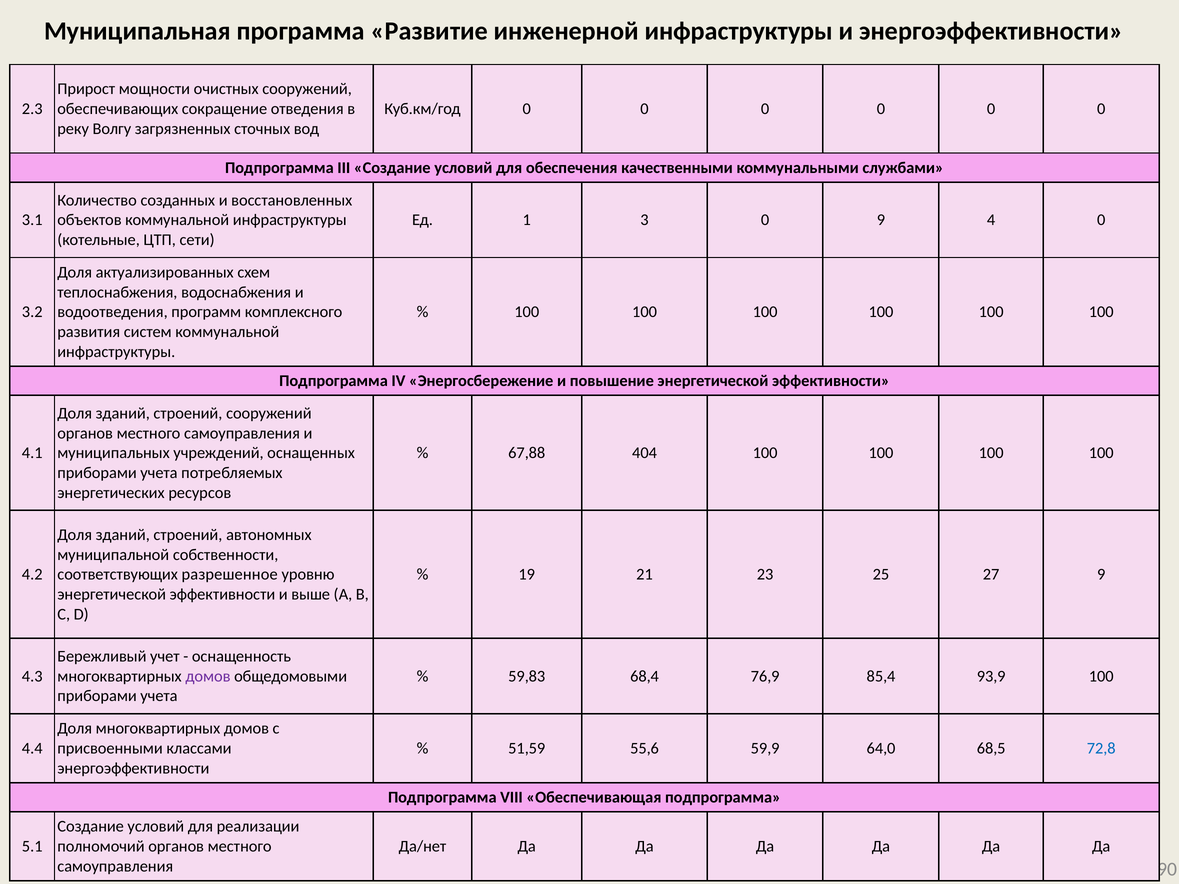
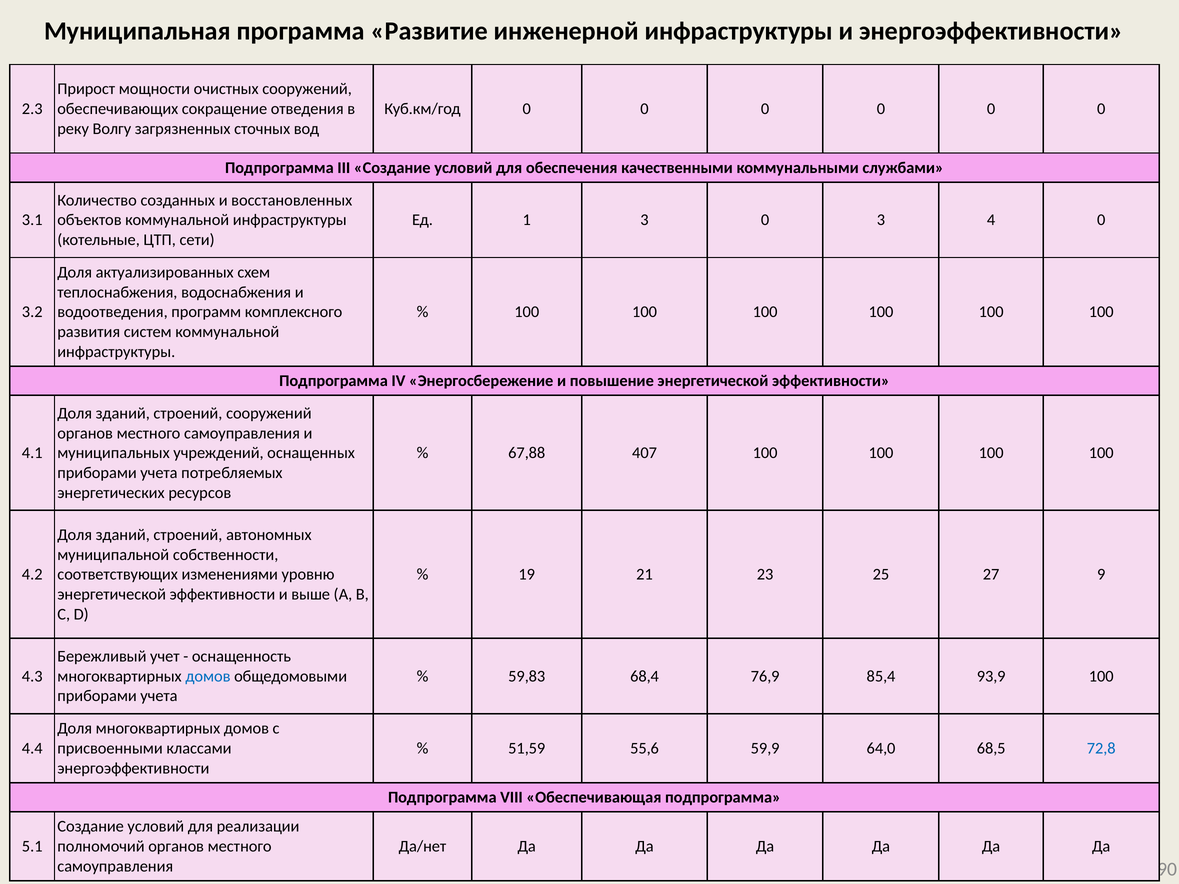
0 9: 9 -> 3 (881, 220)
404: 404 -> 407 (645, 453)
разрешенное: разрешенное -> изменениями (230, 575)
домов colour: purple -> blue (208, 676)
